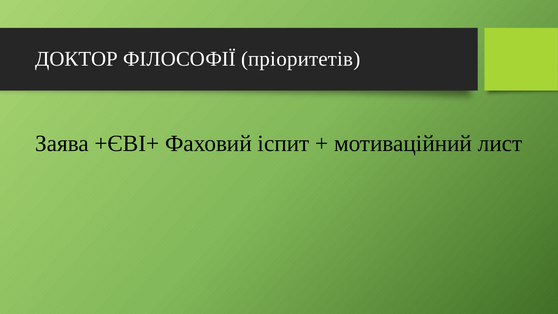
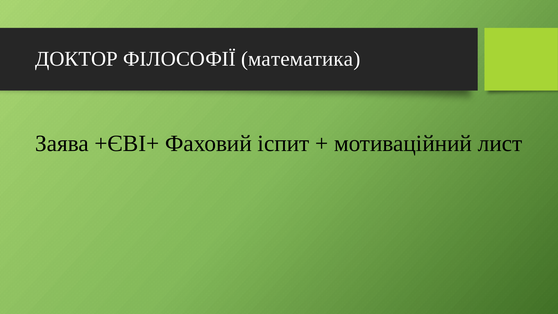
пріоритетів: пріоритетів -> математика (301, 59)
